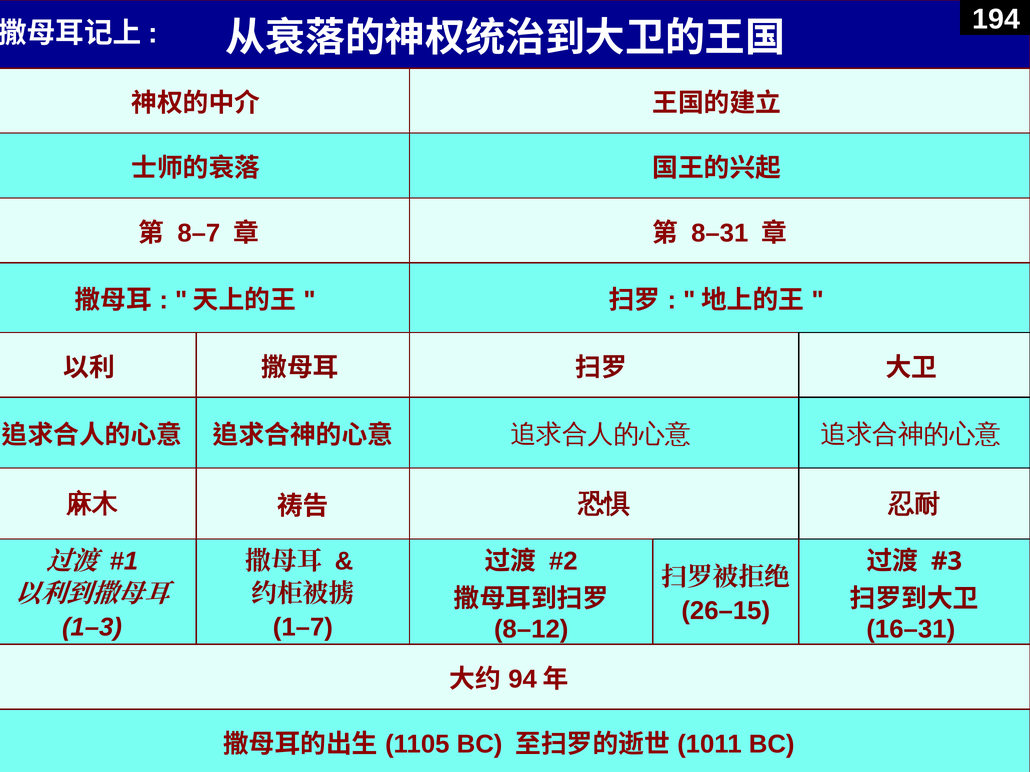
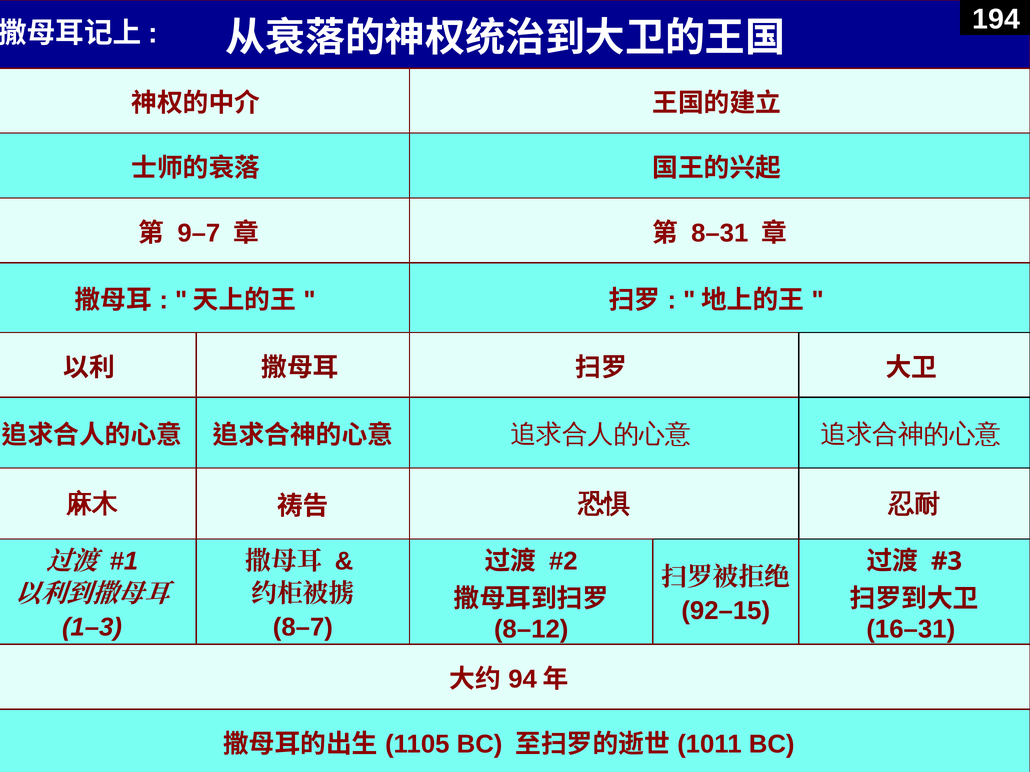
8–7: 8–7 -> 9–7 (199, 233)
26–15: 26–15 -> 92–15 (726, 611)
1–7: 1–7 -> 8–7 (303, 628)
